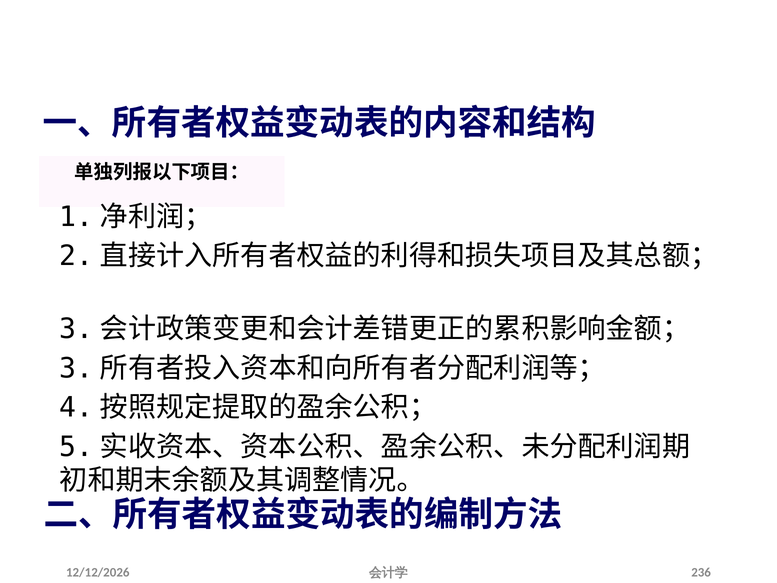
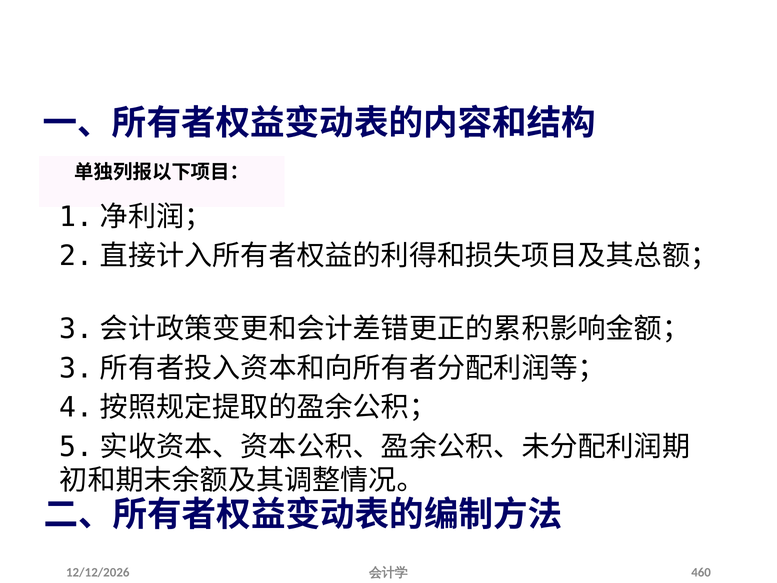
236: 236 -> 460 (701, 572)
